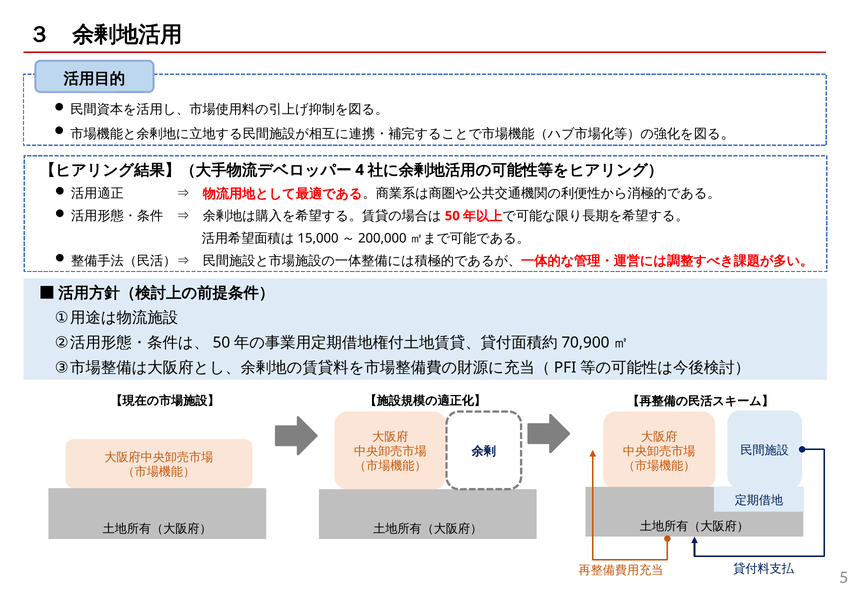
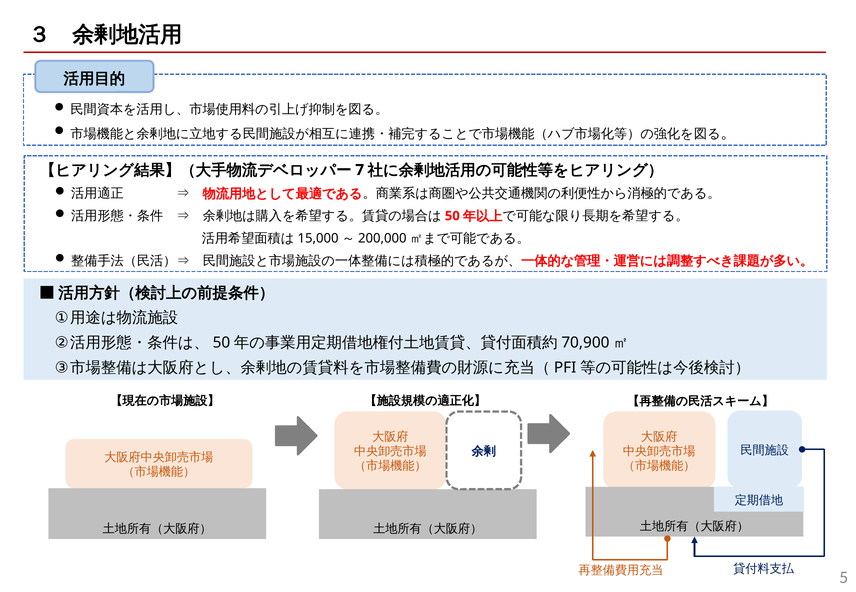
4: 4 -> 7 (360, 170)
